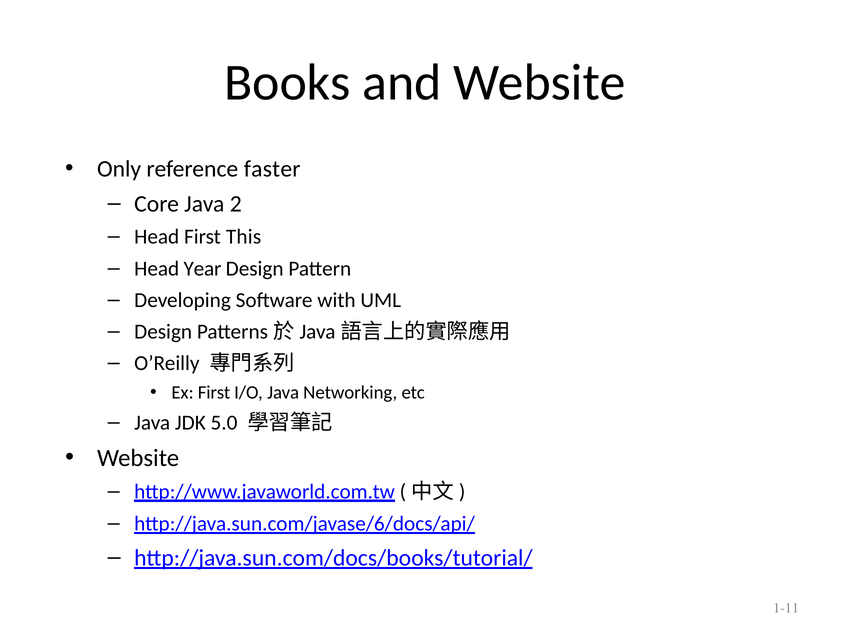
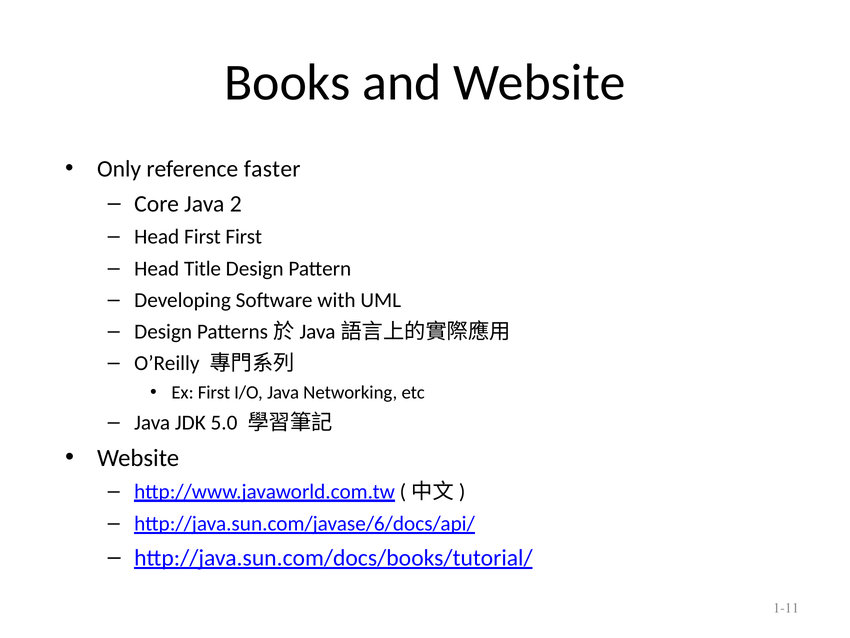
First This: This -> First (244, 237)
Year: Year -> Title (203, 268)
